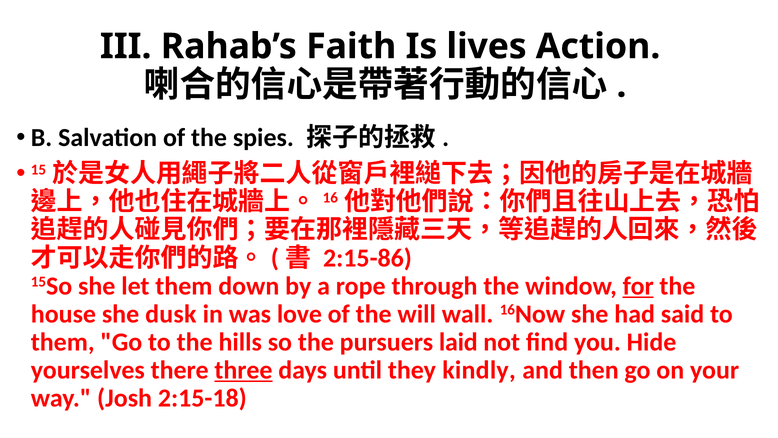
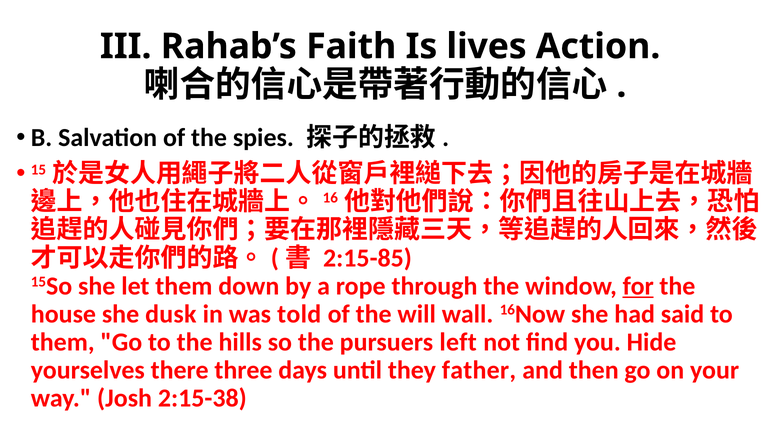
2:15-86: 2:15-86 -> 2:15-85 (368, 258)
love: love -> told (299, 314)
laid: laid -> left (458, 342)
three underline: present -> none (243, 370)
kindly: kindly -> father (479, 370)
2:15-18: 2:15-18 -> 2:15-38 (202, 398)
